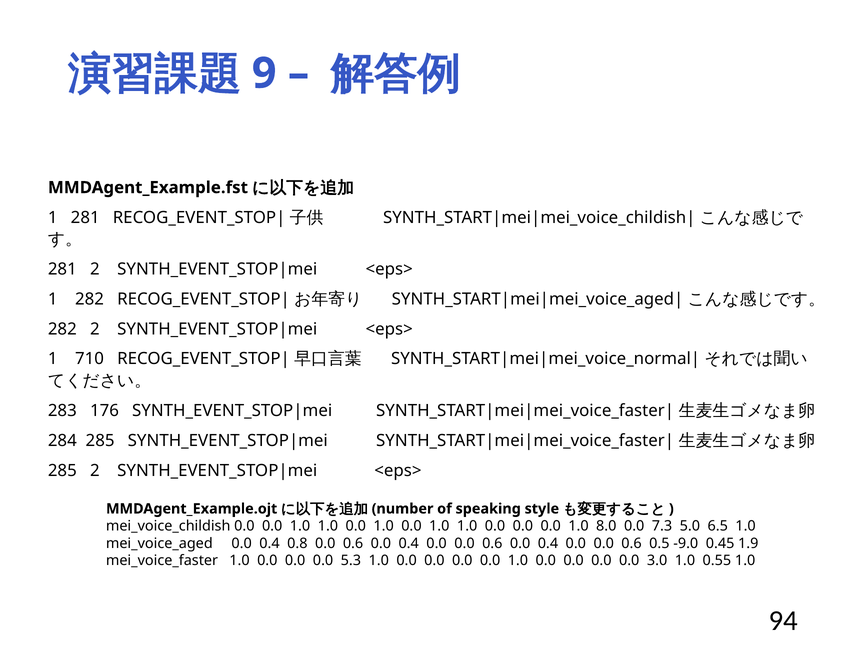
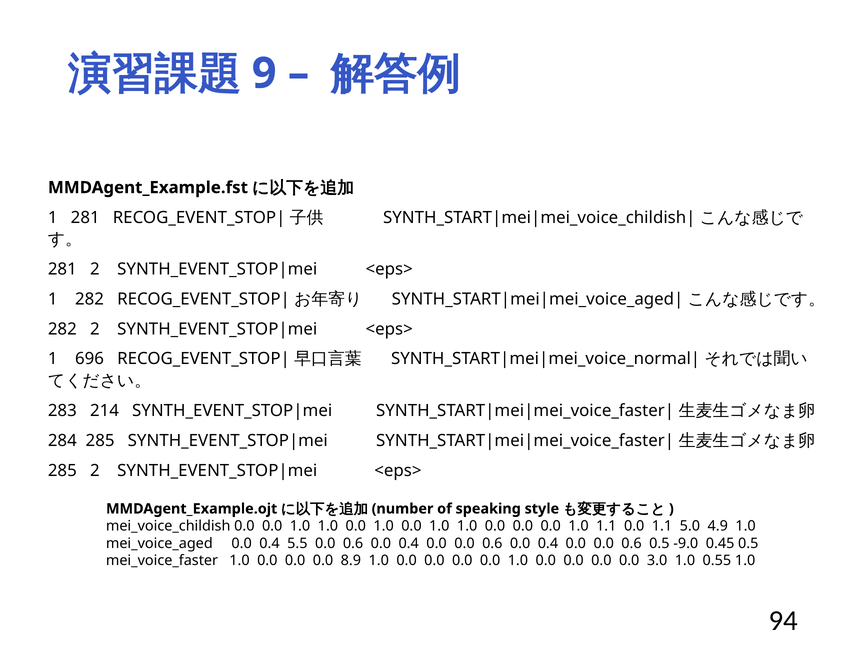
710: 710 -> 696 (90, 359)
176: 176 -> 214 (104, 411)
1.0 8.0: 8.0 -> 1.1 (606, 526)
0.0 7.3: 7.3 -> 1.1 (662, 526)
6.5: 6.5 -> 4.9 (718, 526)
0.8: 0.8 -> 5.5 (297, 544)
0.45 1.9: 1.9 -> 0.5 (748, 544)
5.3: 5.3 -> 8.9 (351, 561)
